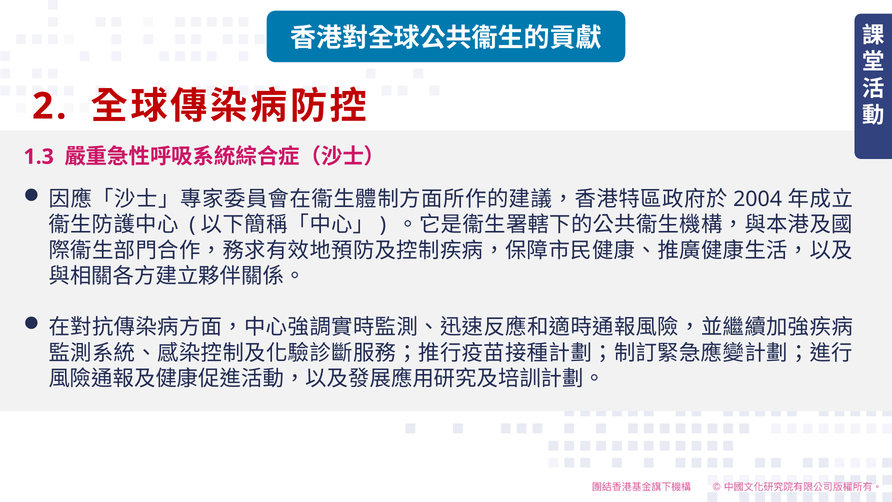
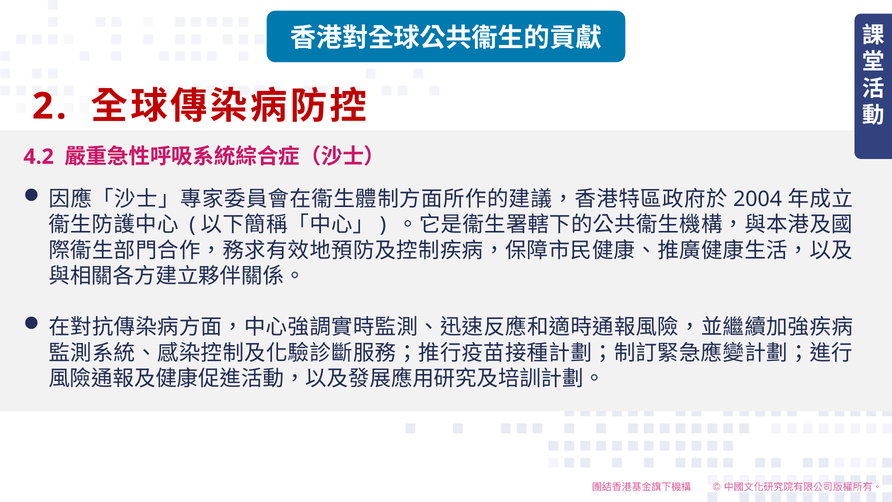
1.3: 1.3 -> 4.2 (39, 157)
